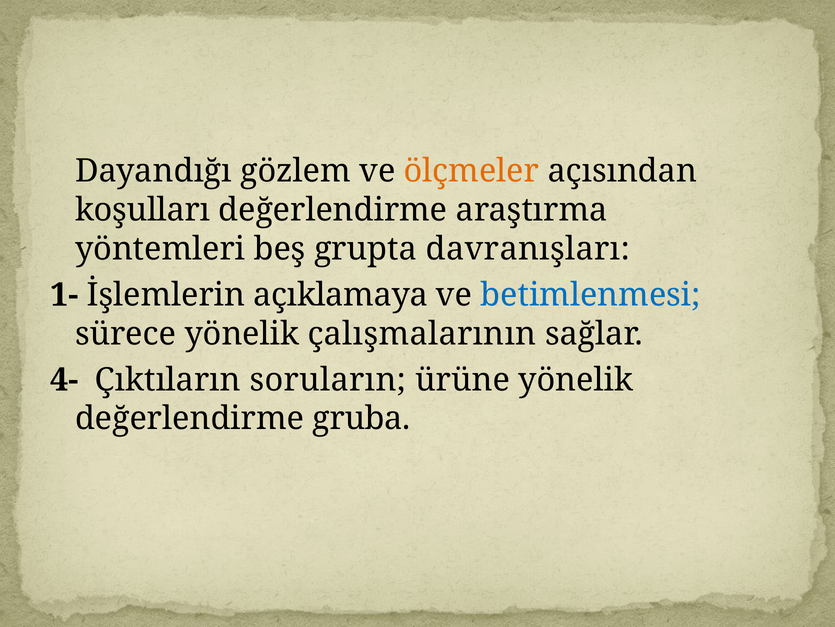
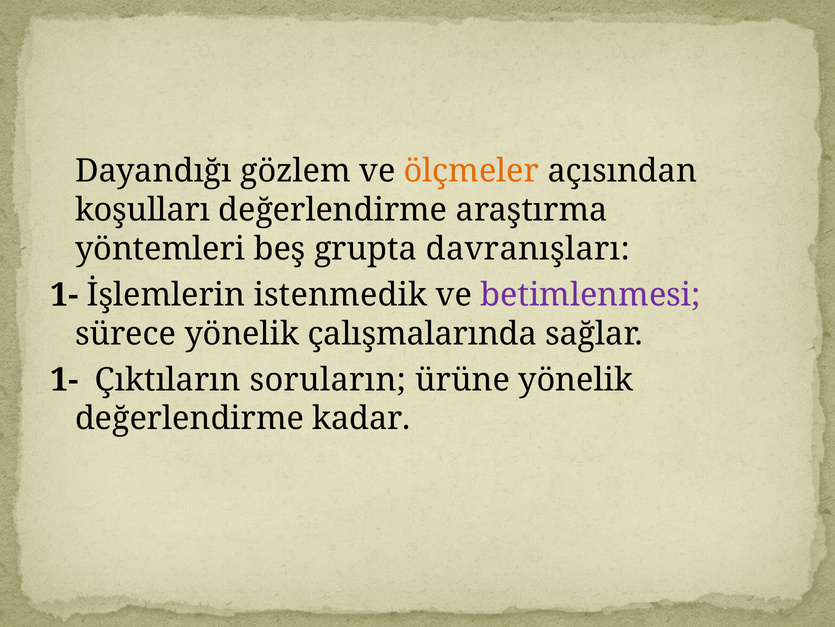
açıklamaya: açıklamaya -> istenmedik (340, 295)
betimlenmesi colour: blue -> purple (591, 295)
çalışmalarının: çalışmalarının -> çalışmalarında (422, 334)
4-: 4- -> 1- (64, 379)
gruba: gruba -> kadar (361, 418)
